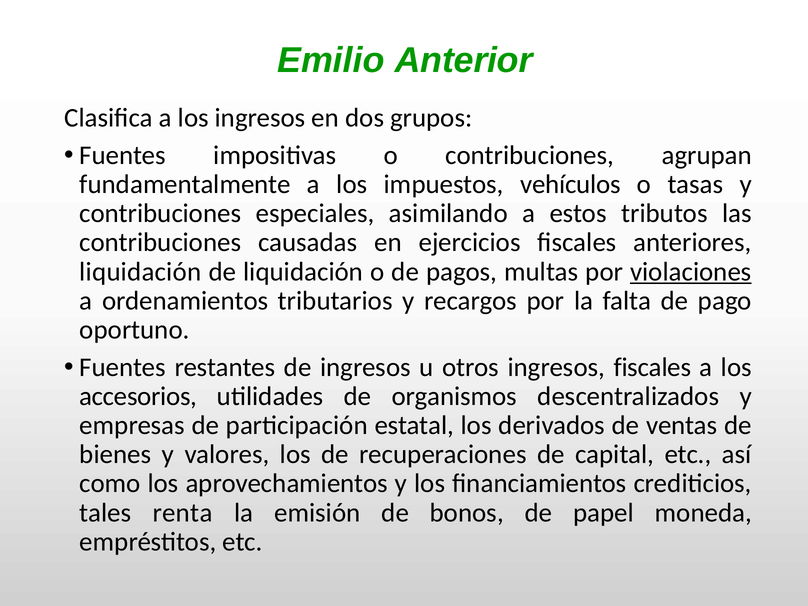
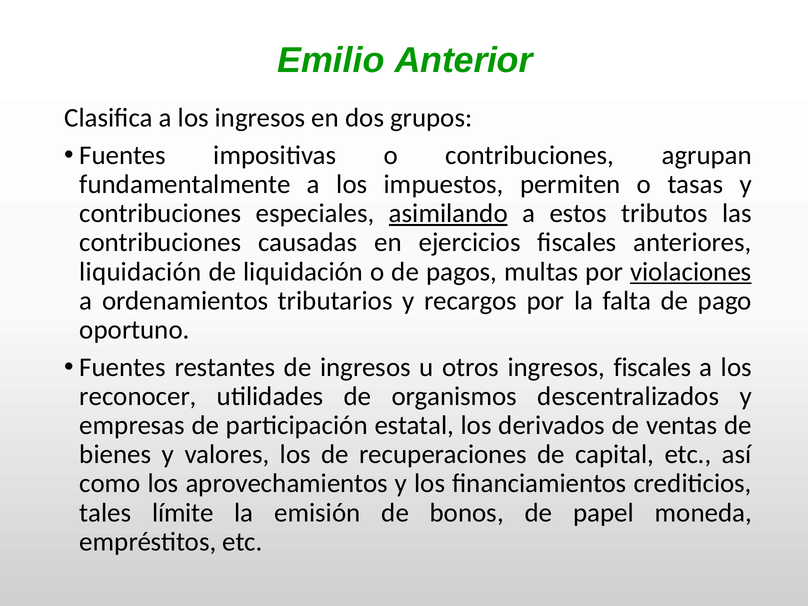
vehículos: vehículos -> permiten (570, 184)
asimilando underline: none -> present (448, 213)
accesorios: accesorios -> reconocer (138, 396)
renta: renta -> límite (183, 513)
